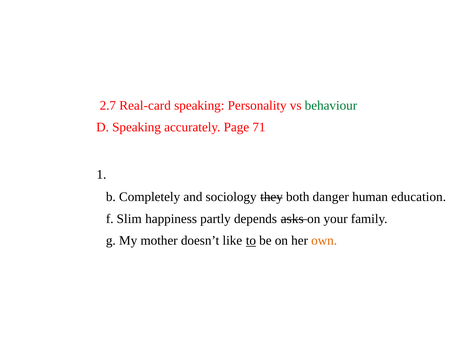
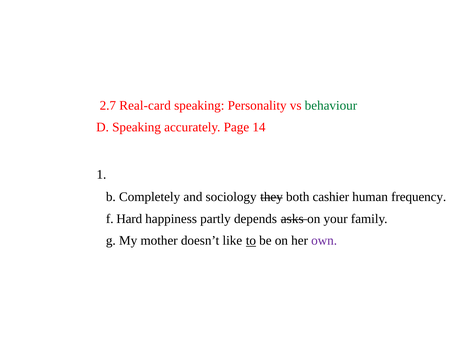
71: 71 -> 14 (259, 127)
danger: danger -> cashier (331, 197)
education: education -> frequency (419, 197)
Slim: Slim -> Hard (129, 219)
own colour: orange -> purple (324, 241)
